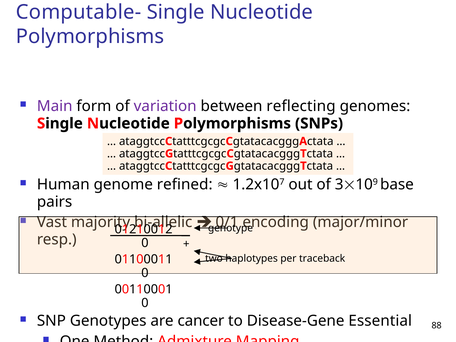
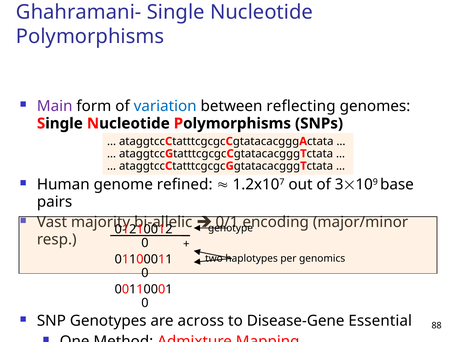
Computable-: Computable- -> Ghahramani- (79, 12)
variation colour: purple -> blue (165, 106)
traceback: traceback -> genomics (322, 258)
cancer: cancer -> across (201, 321)
